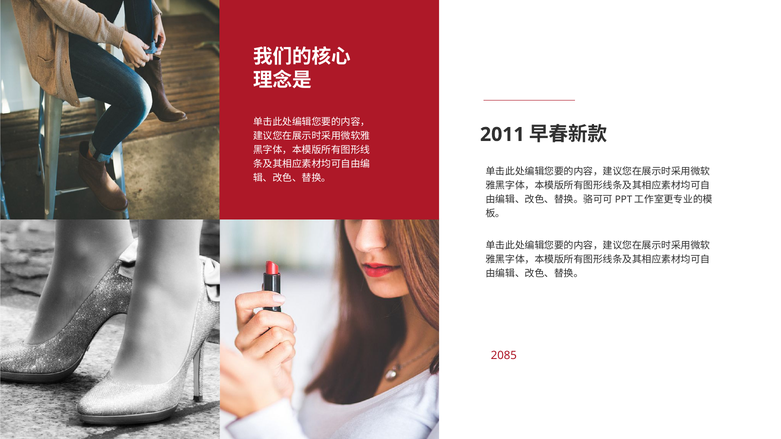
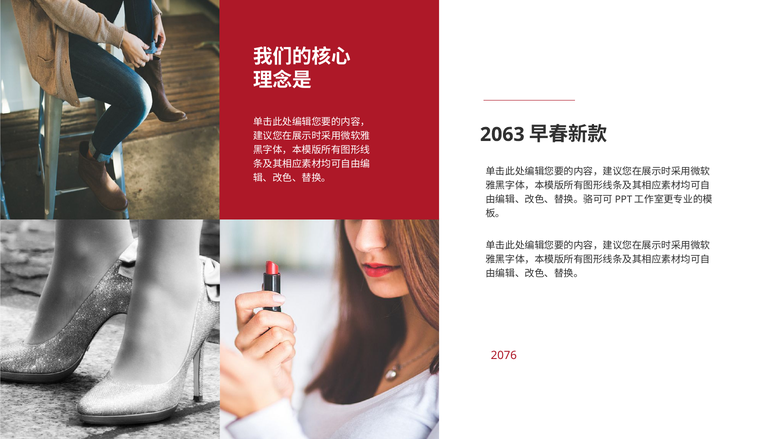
2011: 2011 -> 2063 (502, 135)
2085: 2085 -> 2076 (504, 356)
